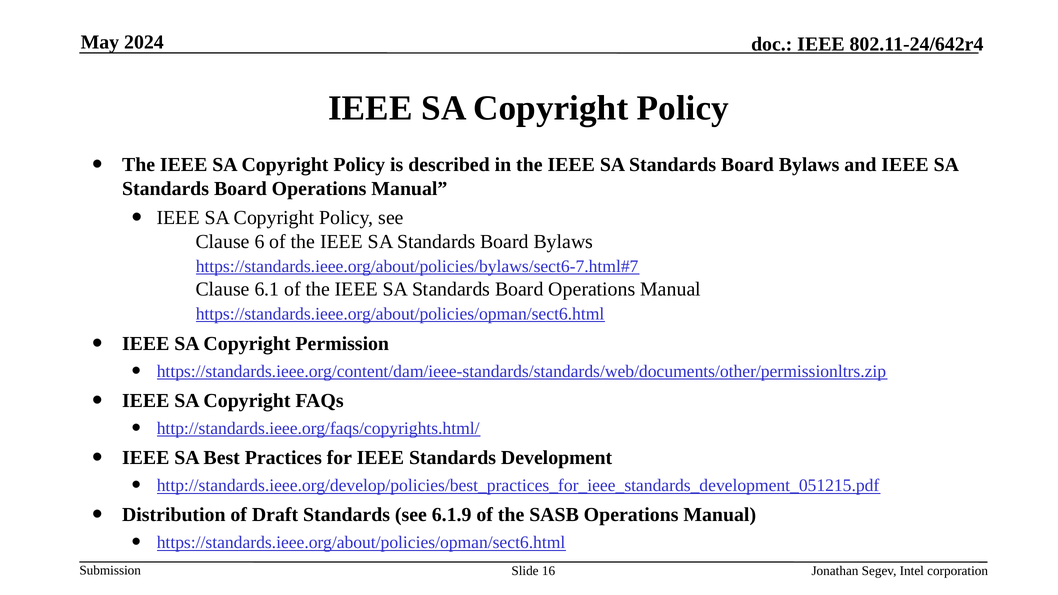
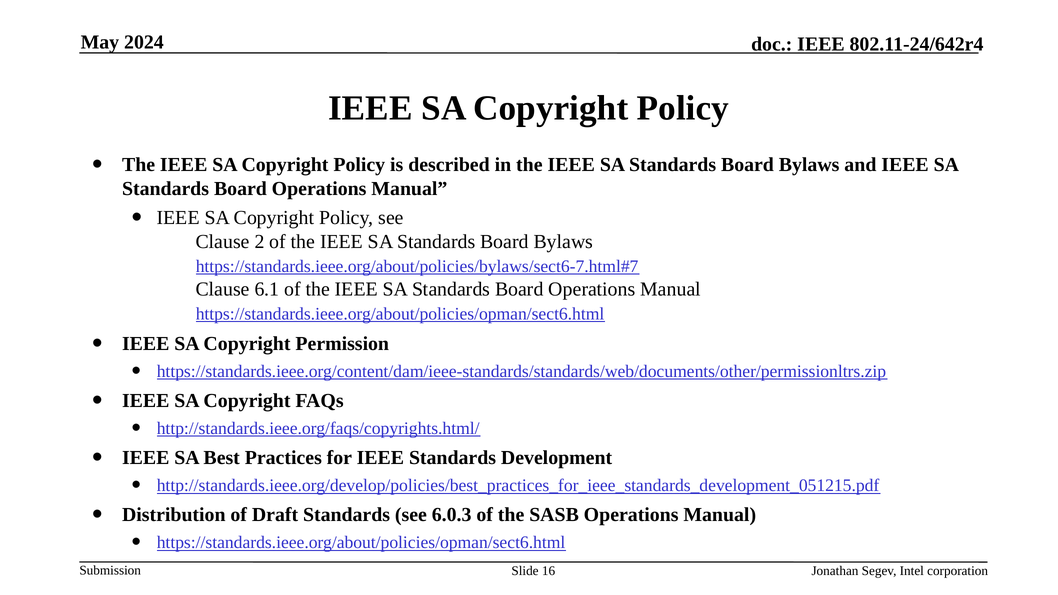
6: 6 -> 2 (260, 242)
6.1.9: 6.1.9 -> 6.0.3 (452, 515)
